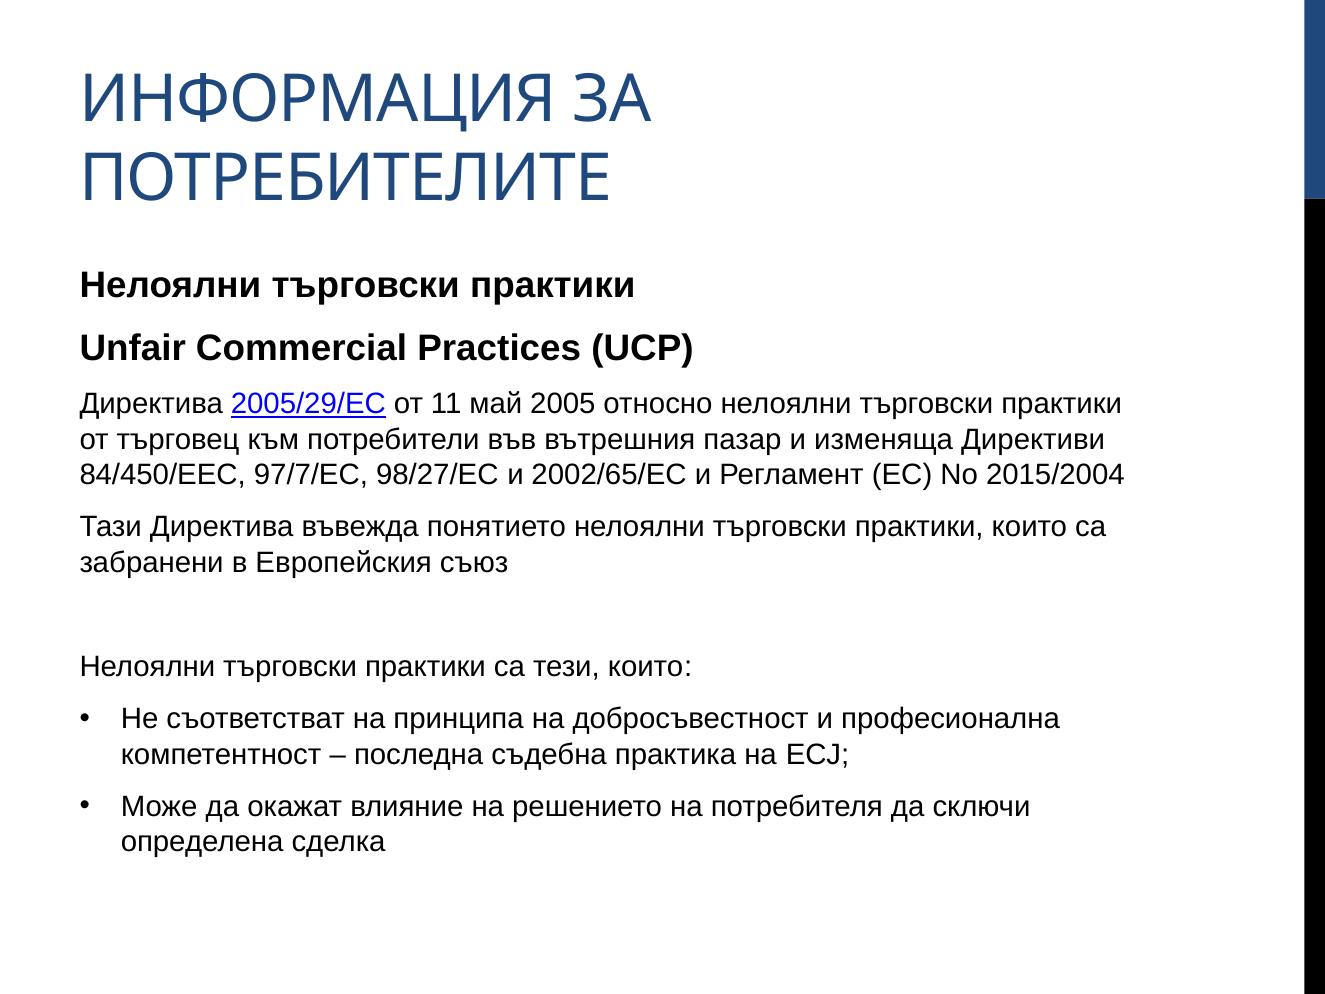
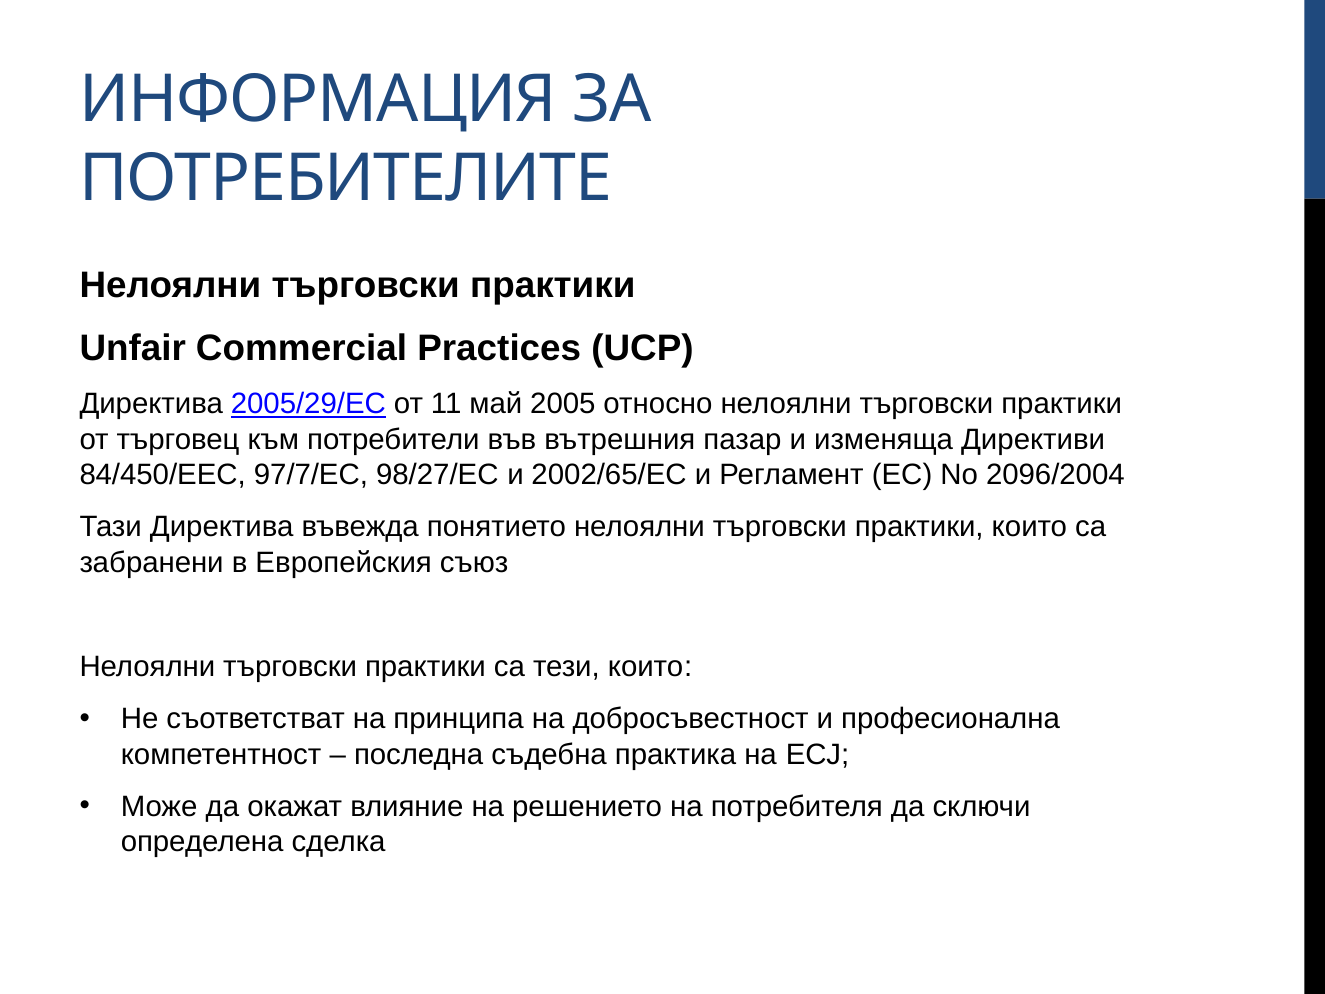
2015/2004: 2015/2004 -> 2096/2004 (1055, 475)
